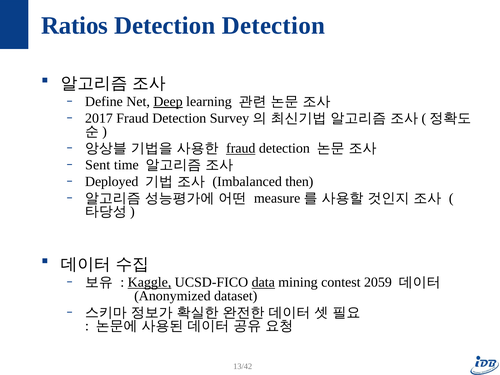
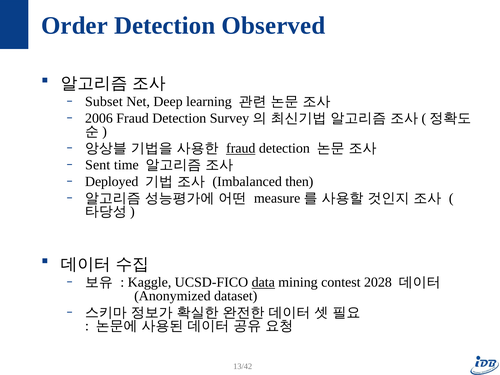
Ratios: Ratios -> Order (74, 26)
Detection Detection: Detection -> Observed (273, 26)
Define: Define -> Subset (104, 102)
Deep underline: present -> none (168, 102)
2017: 2017 -> 2006 (99, 118)
Kaggle underline: present -> none (150, 282)
2059: 2059 -> 2028 (378, 282)
